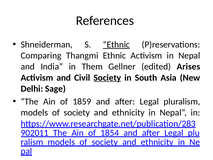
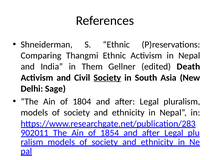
Ethnic underline: present -> none (116, 44)
Arises: Arises -> Death (188, 67)
1859: 1859 -> 1804 (82, 101)
